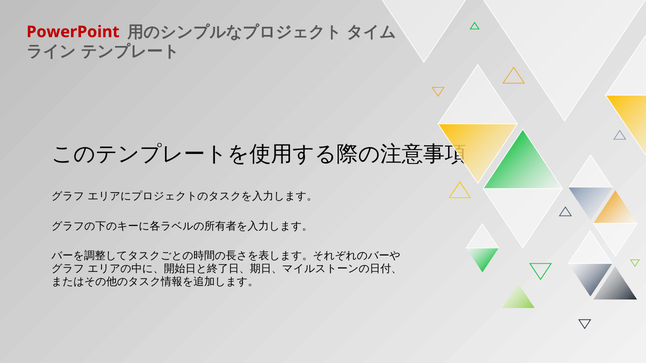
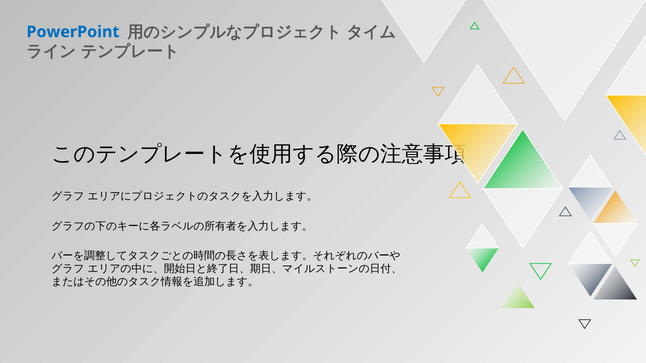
PowerPoint colour: red -> blue (73, 32)
